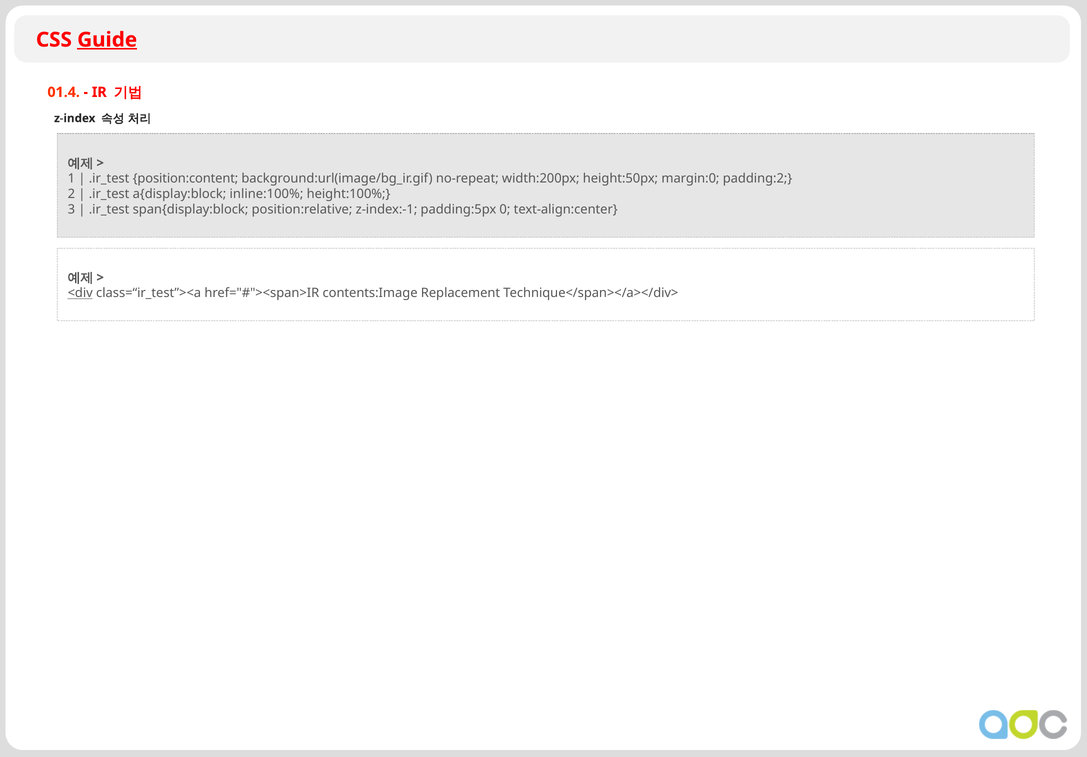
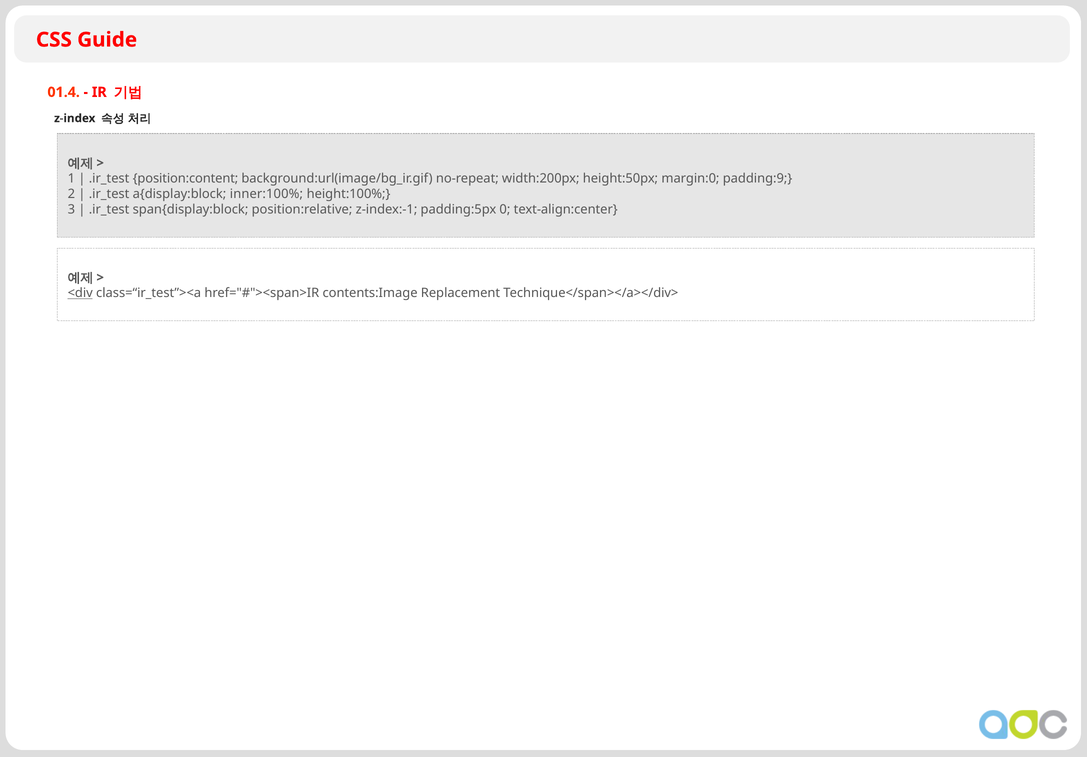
Guide underline: present -> none (107, 40)
padding:2: padding:2 -> padding:9 (758, 179)
inline:100%: inline:100% -> inner:100% (266, 194)
